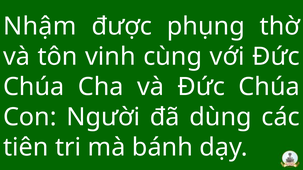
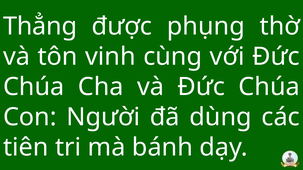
Nhậm: Nhậm -> Thẳng (40, 26)
